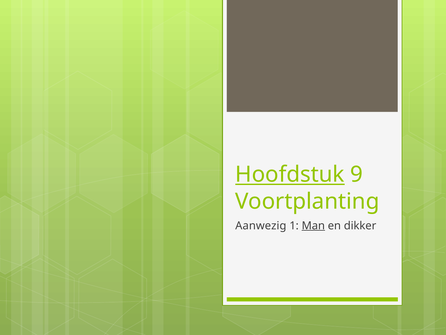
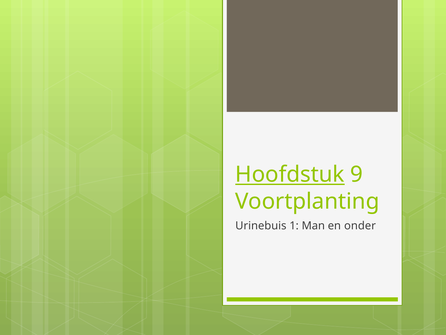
Aanwezig: Aanwezig -> Urinebuis (261, 225)
Man underline: present -> none (313, 225)
dikker: dikker -> onder (360, 225)
